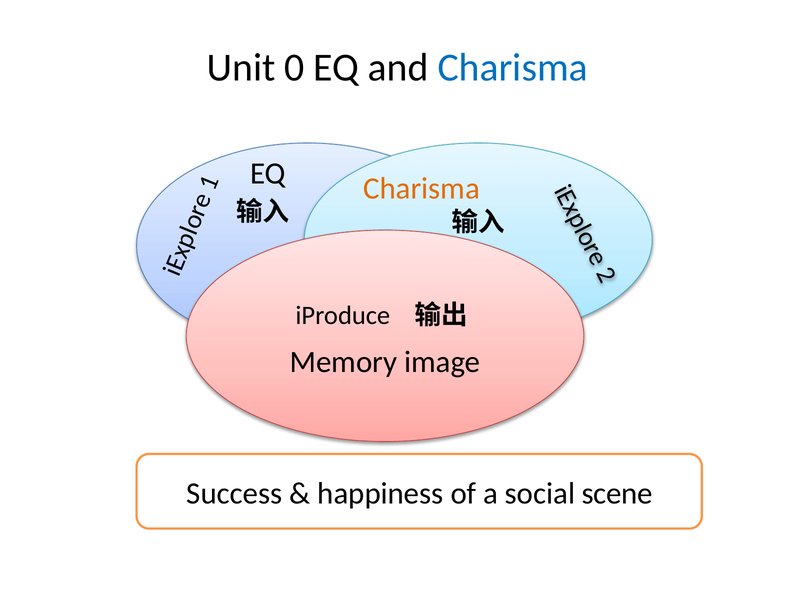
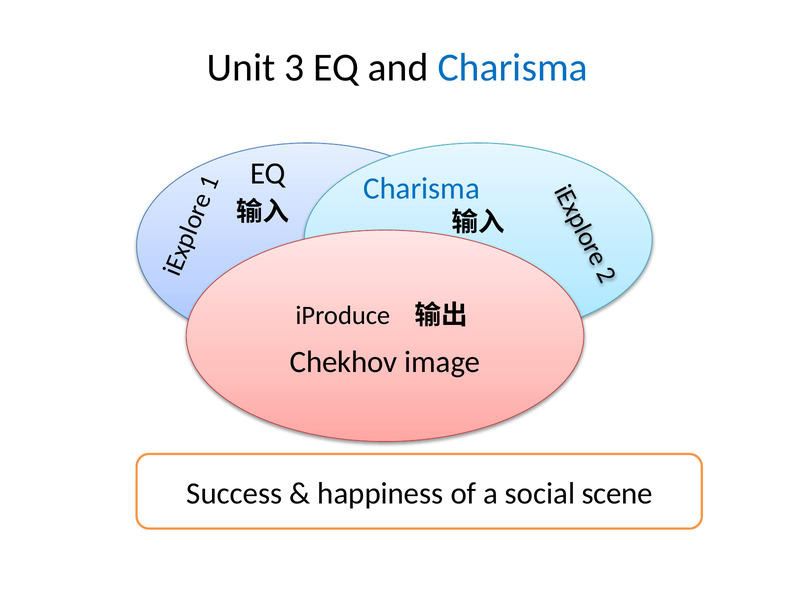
0: 0 -> 3 (294, 68)
Charisma colour: orange -> blue (421, 188)
Memory: Memory -> Chekhov (343, 361)
